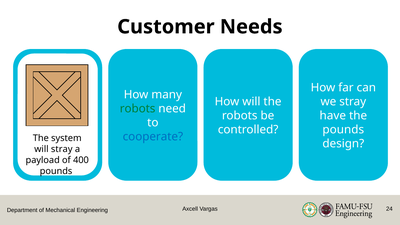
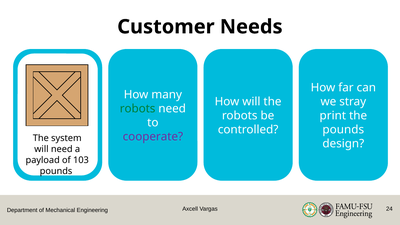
have: have -> print (333, 116)
cooperate colour: blue -> purple (153, 137)
will stray: stray -> need (62, 149)
400: 400 -> 103 (81, 160)
